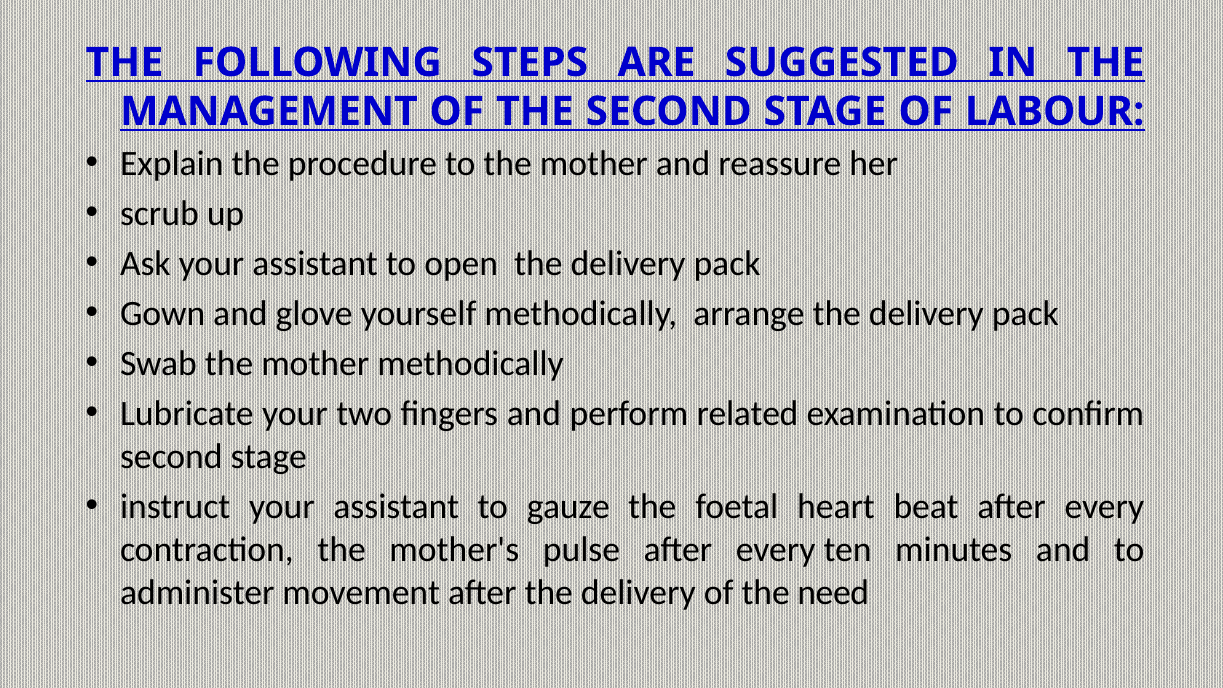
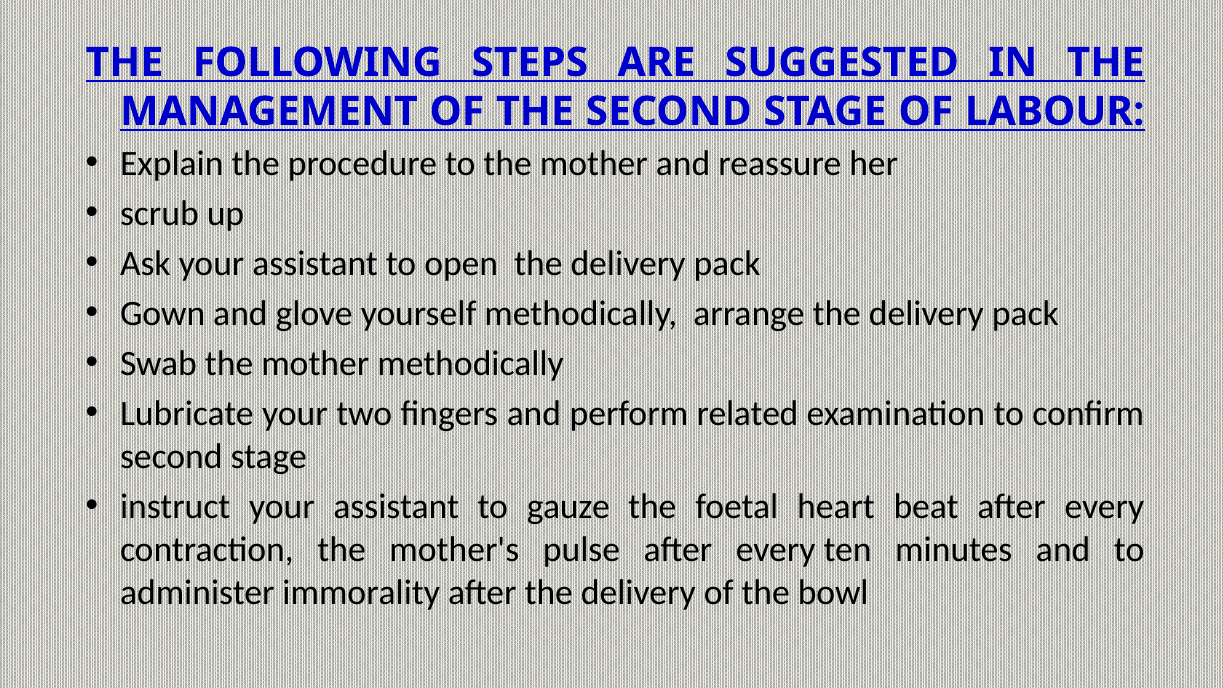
movement: movement -> immorality (361, 592)
need: need -> bowl (833, 592)
